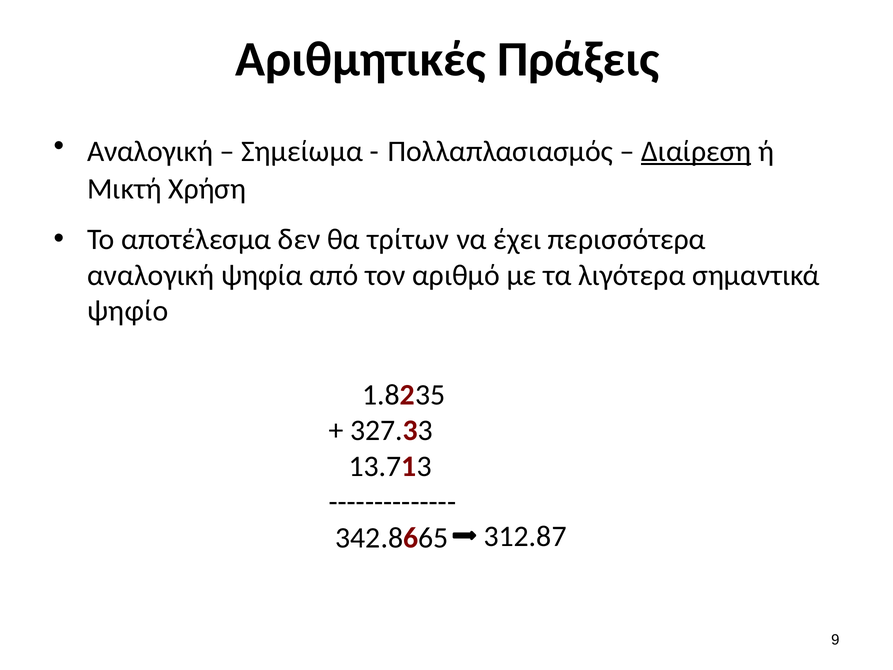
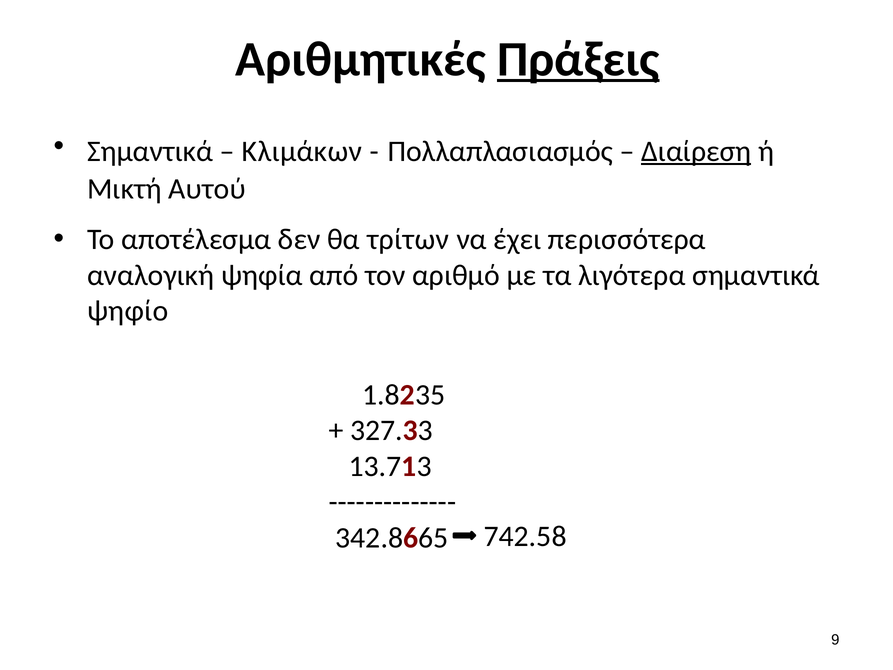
Πράξεις underline: none -> present (578, 59)
Αναλογική: Αναλογική -> Σημαντικά (150, 151)
Σημείωμα: Σημείωμα -> Κλιμάκων (302, 151)
Χρήση: Χρήση -> Αυτού (207, 189)
312.87: 312.87 -> 742.58 (525, 536)
